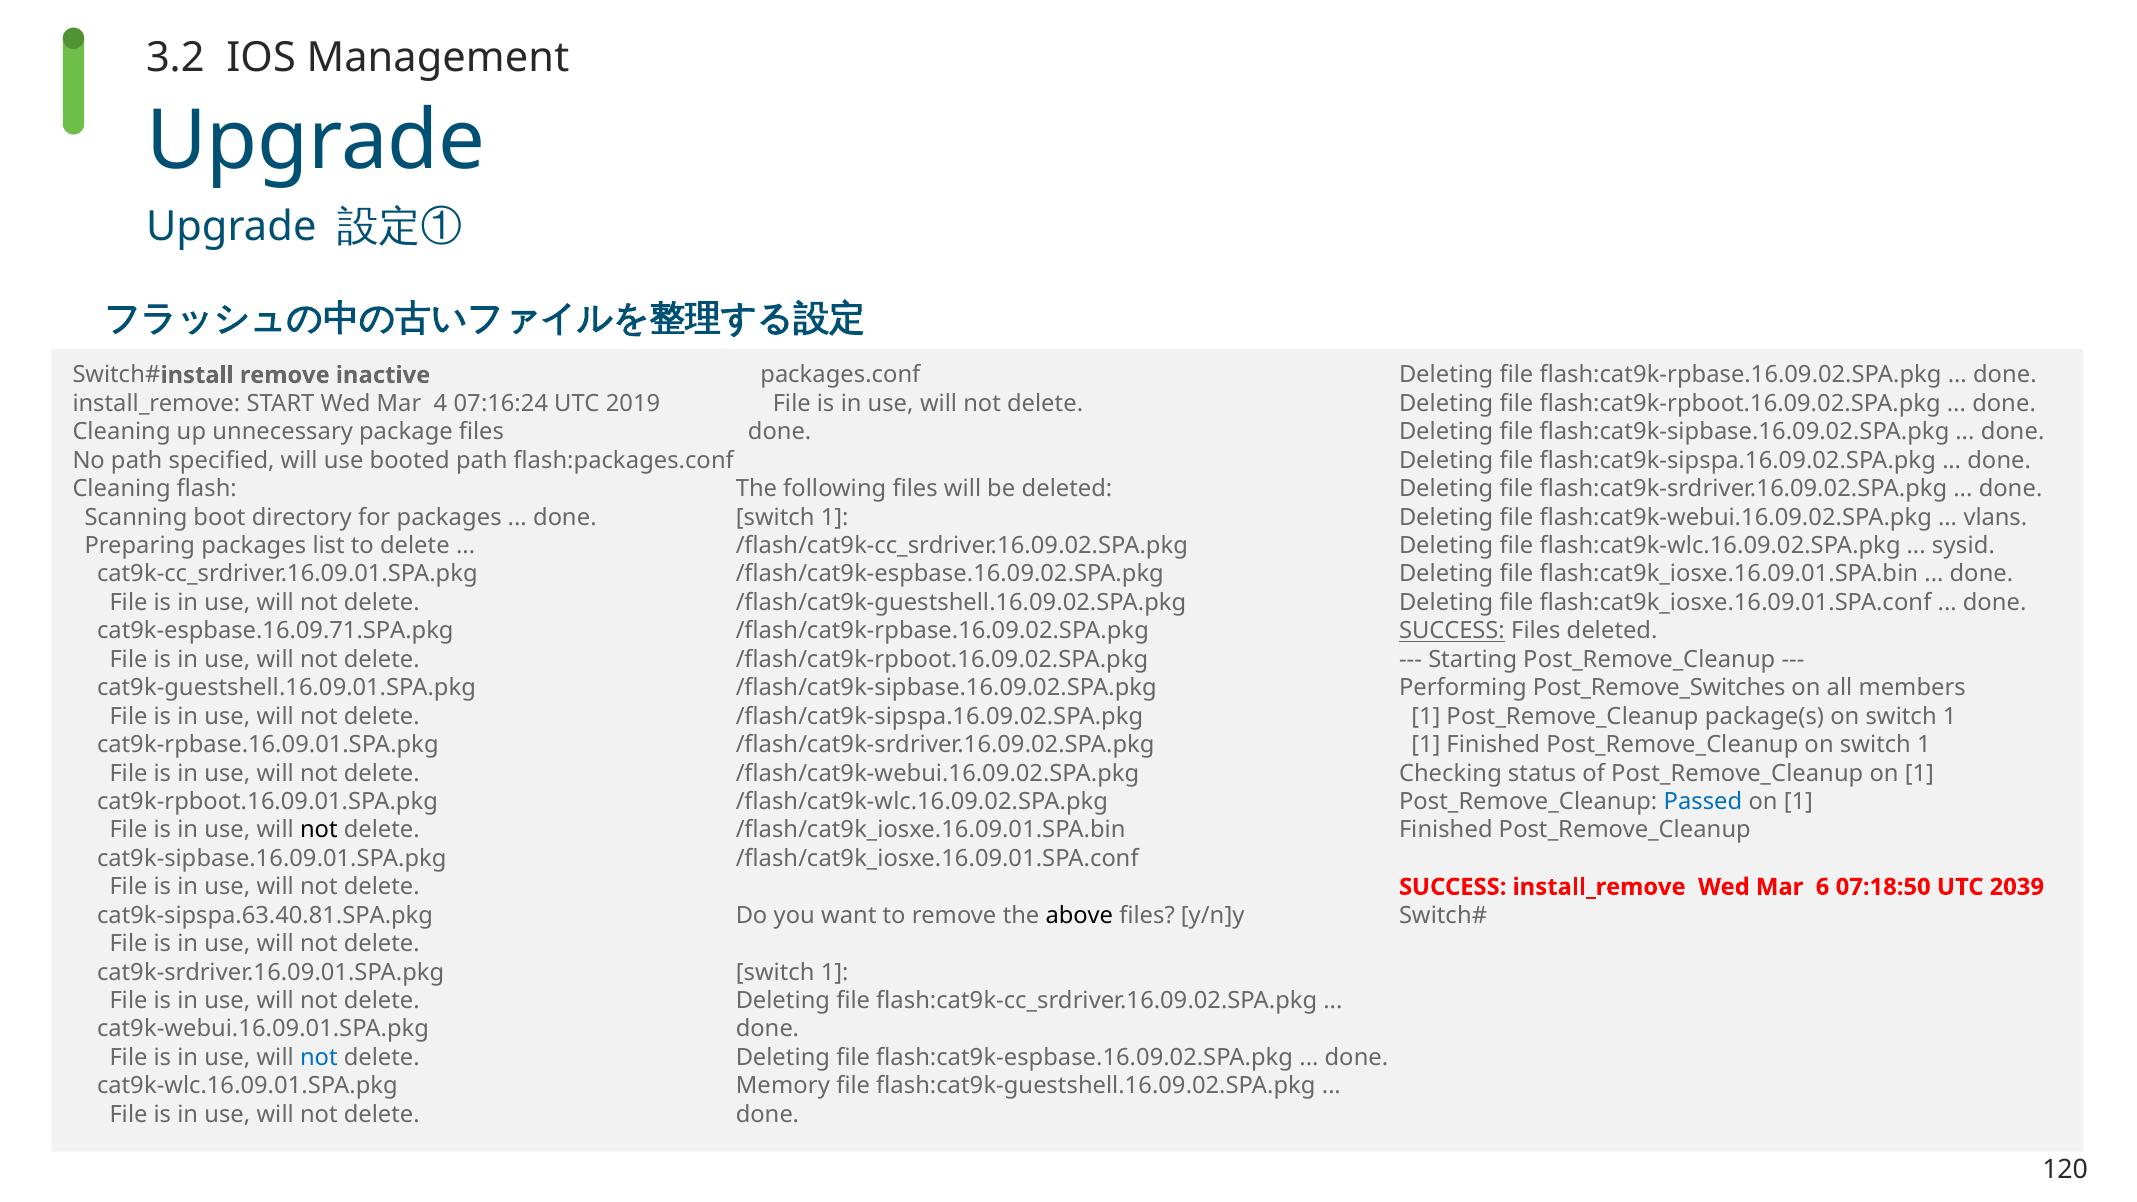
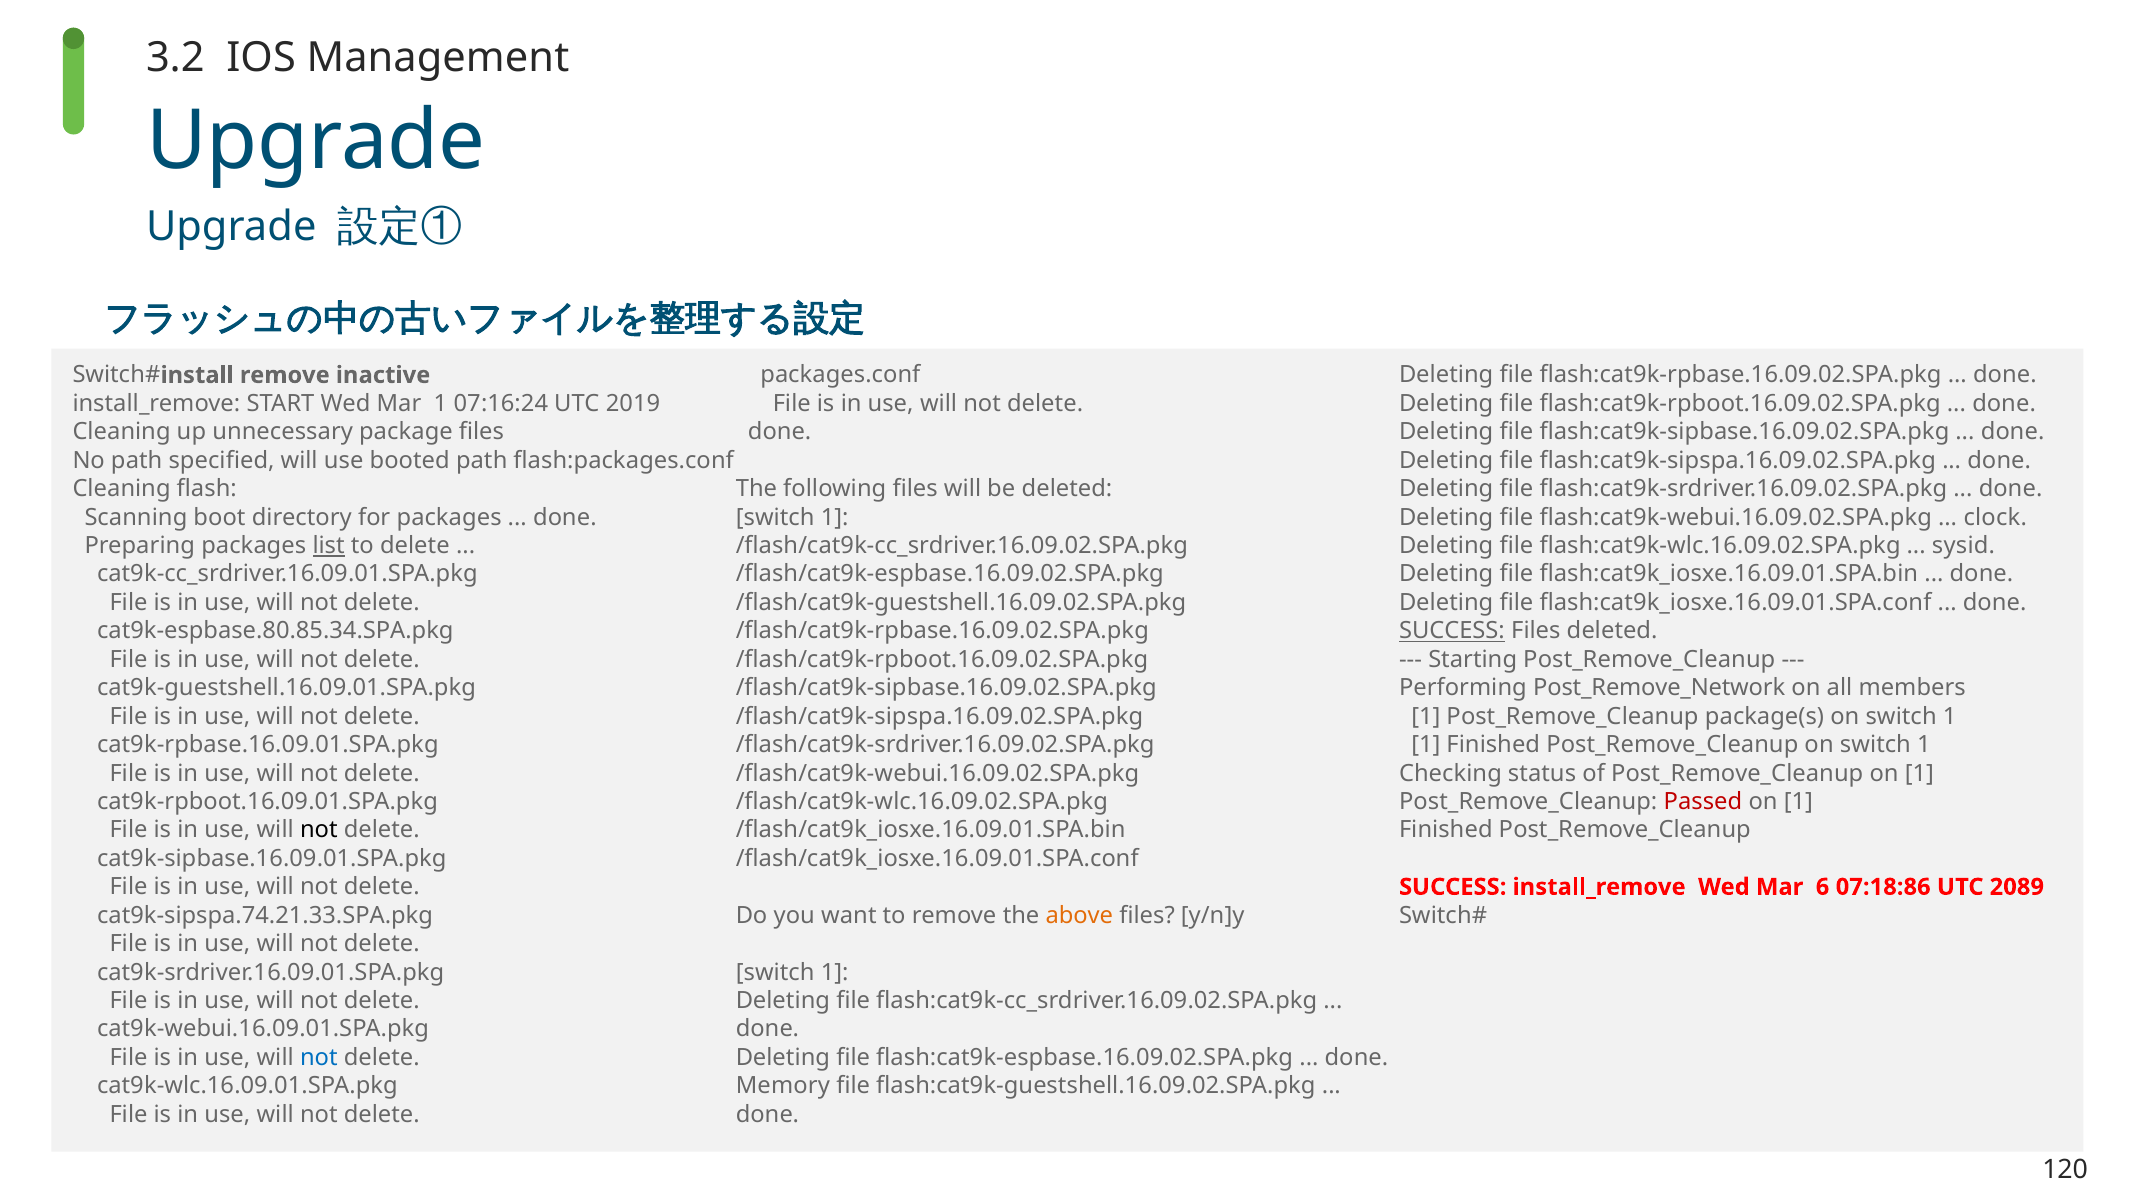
Mar 4: 4 -> 1 (441, 404)
vlans: vlans -> clock (1995, 517)
list underline: none -> present (329, 546)
cat9k-espbase.16.09.71.SPA.pkg: cat9k-espbase.16.09.71.SPA.pkg -> cat9k-espbase.80.85.34.SPA.pkg (275, 631)
Post_Remove_Switches: Post_Remove_Switches -> Post_Remove_Network (1659, 688)
Passed colour: blue -> red (1703, 802)
07:18:50: 07:18:50 -> 07:18:86 (1883, 887)
2039: 2039 -> 2089 (2017, 887)
cat9k-sipspa.63.40.81.SPA.pkg: cat9k-sipspa.63.40.81.SPA.pkg -> cat9k-sipspa.74.21.33.SPA.pkg (265, 915)
above colour: black -> orange (1079, 915)
